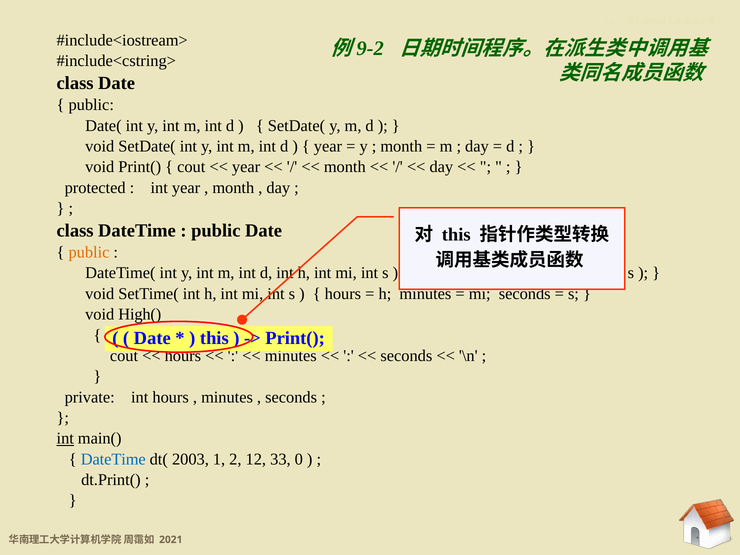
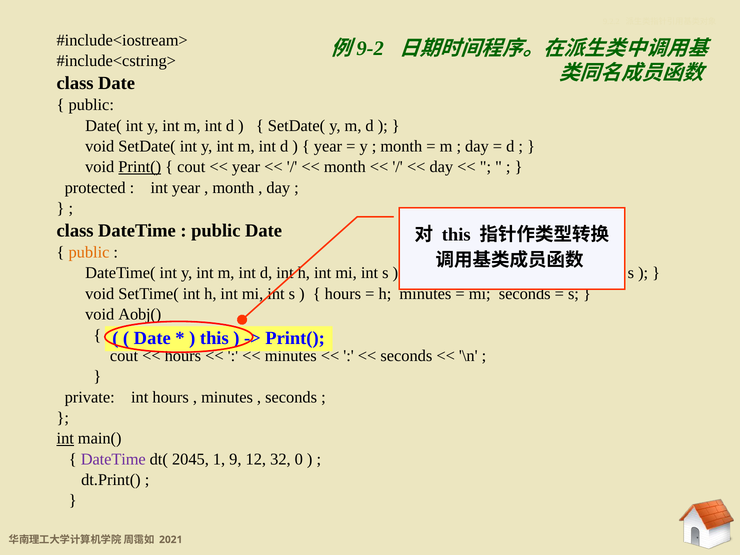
Print( underline: none -> present (140, 167)
High(: High( -> Aobj( (140, 314)
DateTime colour: blue -> purple (113, 459)
2003: 2003 -> 2045 (190, 459)
2: 2 -> 9 (235, 459)
33: 33 -> 32 (280, 459)
